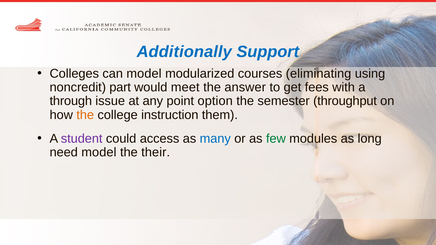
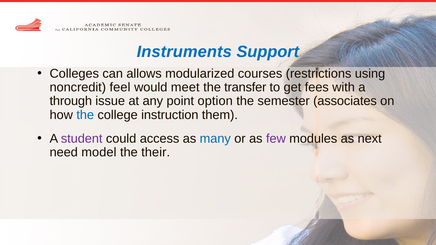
Additionally: Additionally -> Instruments (184, 52)
can model: model -> allows (144, 74)
eliminating: eliminating -> restrictions (319, 74)
part: part -> feel (120, 87)
answer: answer -> transfer (245, 87)
throughput: throughput -> associates (345, 101)
the colour: orange -> blue (85, 115)
few colour: green -> purple (276, 139)
long: long -> next (370, 139)
